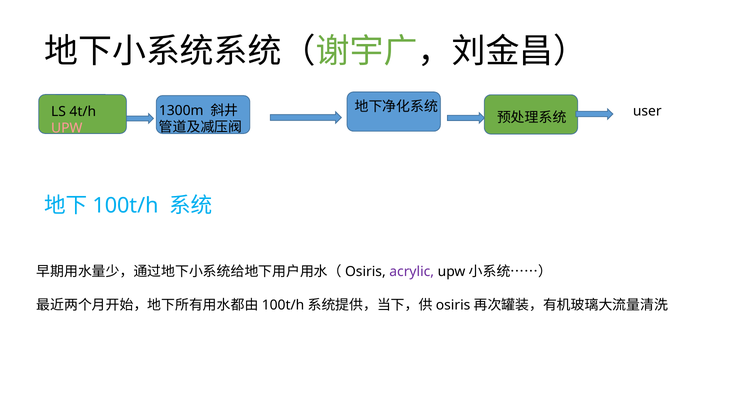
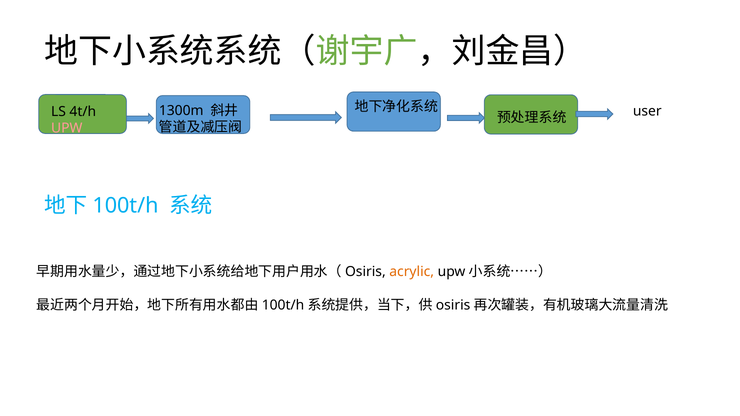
acrylic colour: purple -> orange (412, 272)
